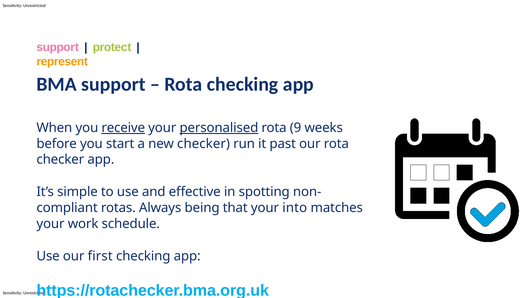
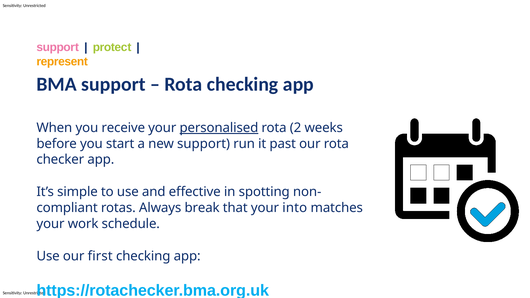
receive underline: present -> none (123, 128)
9: 9 -> 2 (296, 128)
new checker: checker -> support (204, 144)
being: being -> break (202, 208)
